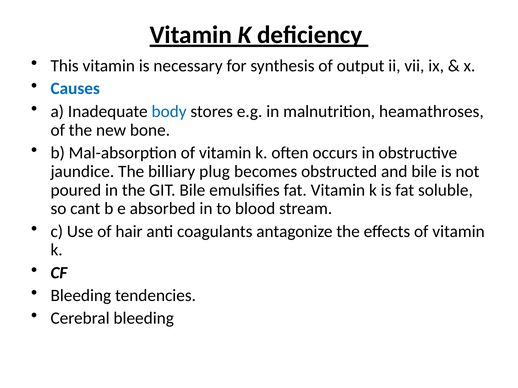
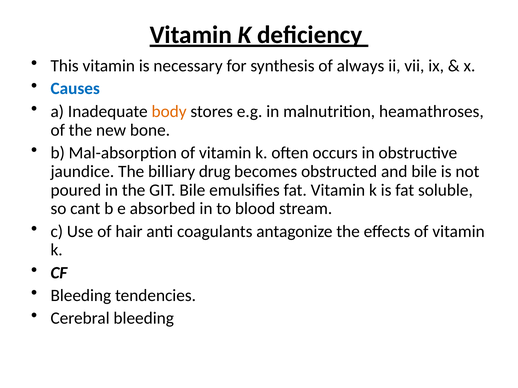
output: output -> always (361, 66)
body colour: blue -> orange (169, 112)
plug: plug -> drug (215, 172)
